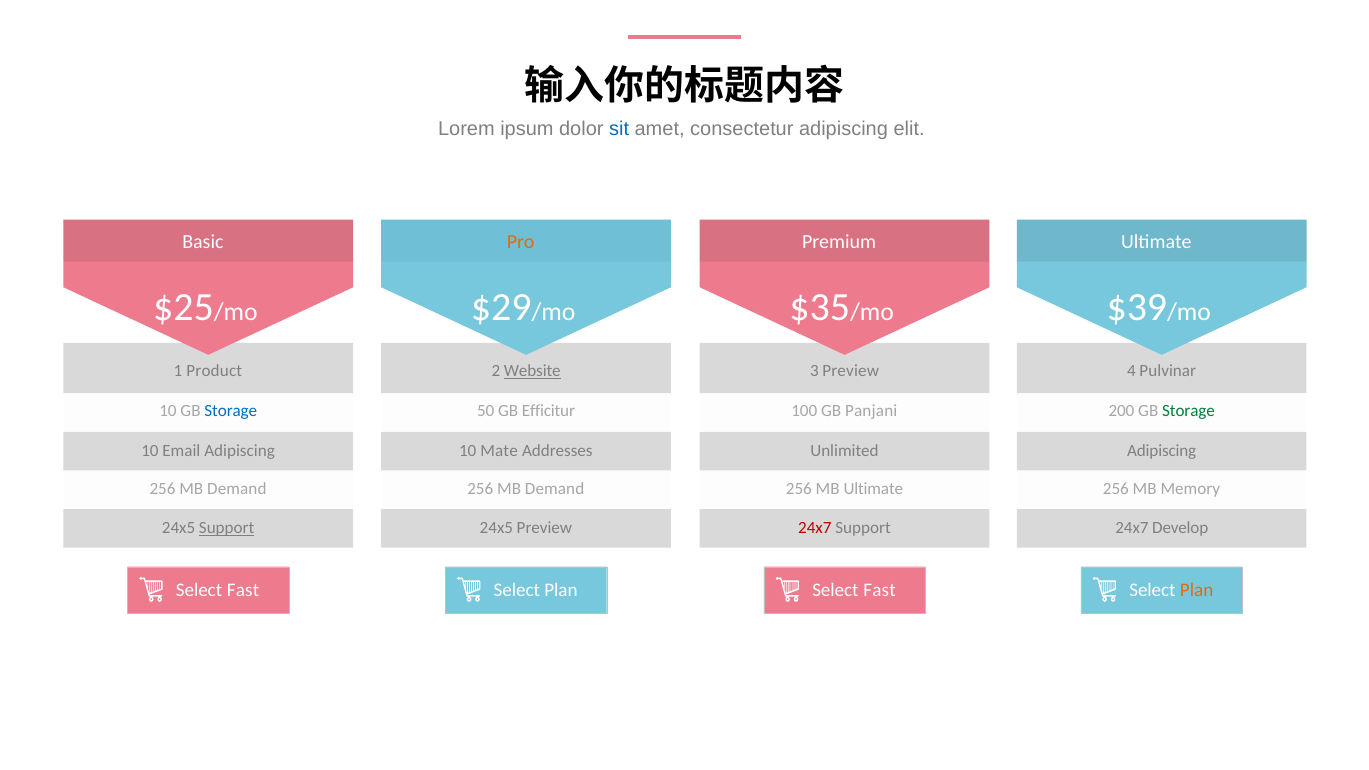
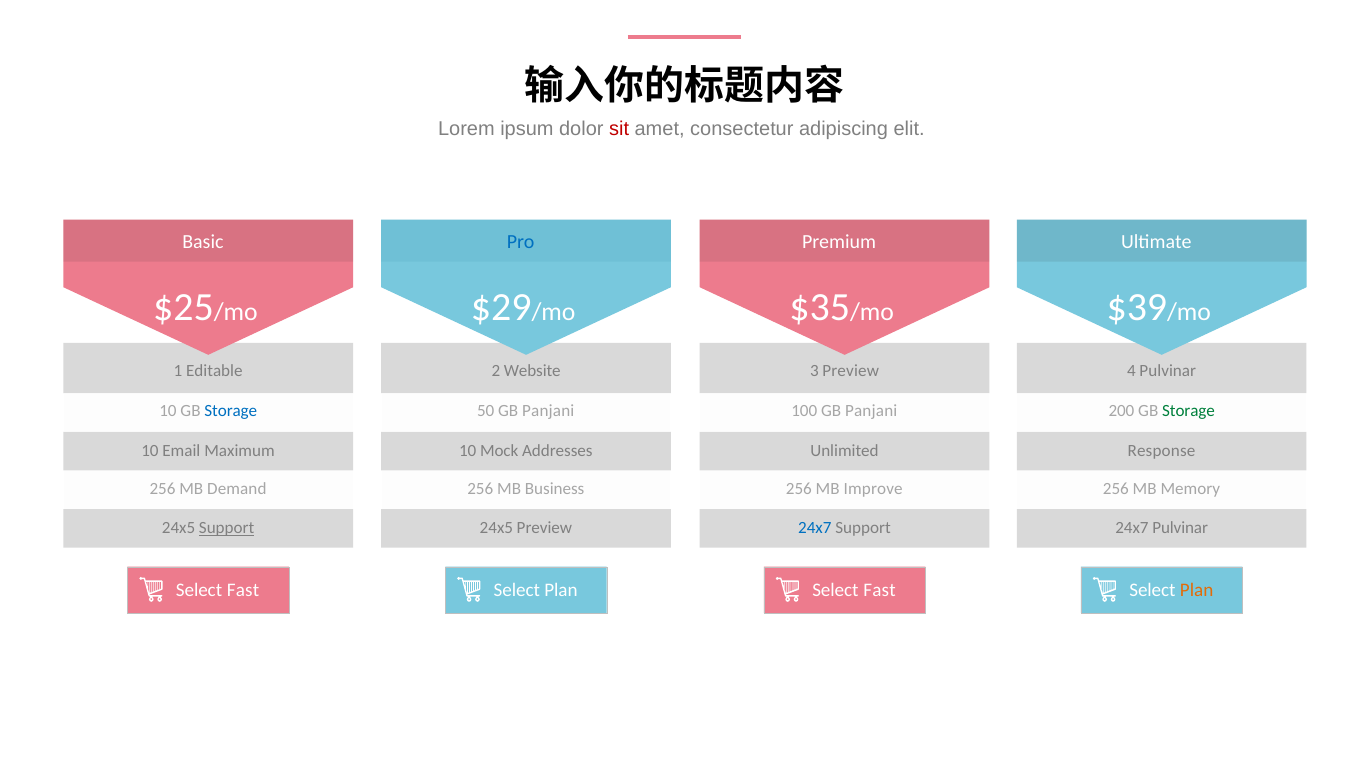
sit colour: blue -> red (619, 129)
Pro colour: orange -> blue (521, 242)
Product: Product -> Editable (214, 371)
Website underline: present -> none (532, 371)
50 GB Efficitur: Efficitur -> Panjani (548, 411)
Email Adipiscing: Adipiscing -> Maximum (240, 451)
Mate: Mate -> Mock (499, 451)
Adipiscing: Adipiscing -> Response (1162, 451)
Demand: Demand -> Business (555, 489)
MB Ultimate: Ultimate -> Improve (873, 489)
24x7 colour: red -> blue (815, 528)
24x7 Develop: Develop -> Pulvinar (1180, 528)
